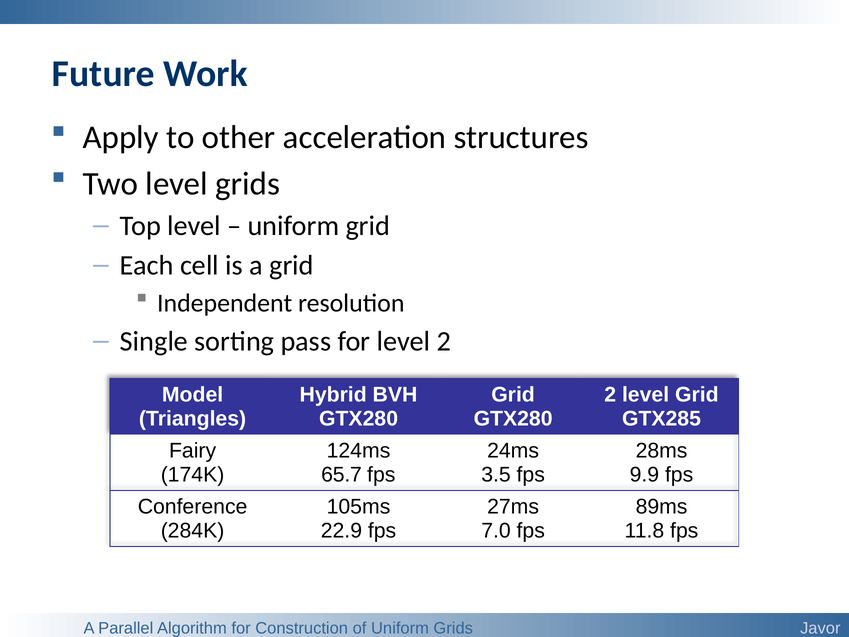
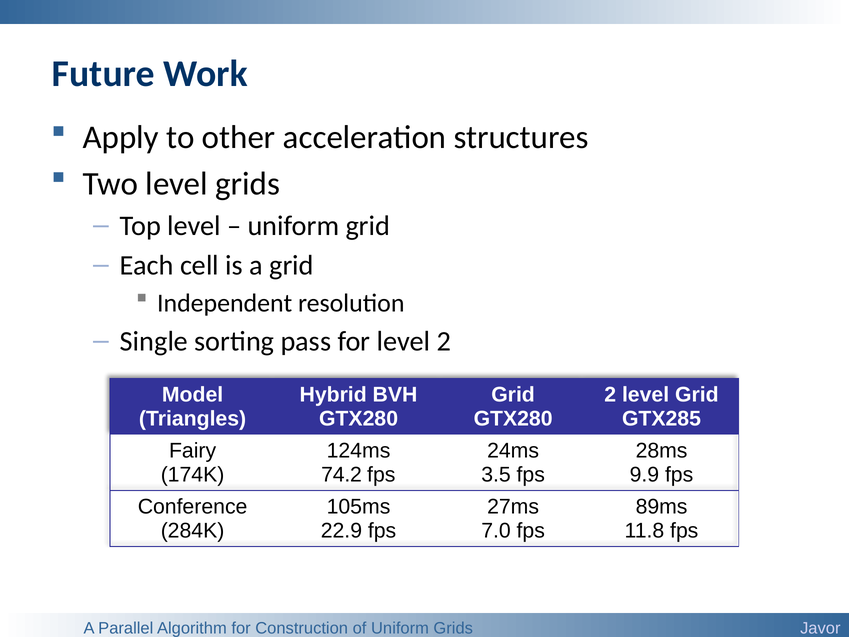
65.7: 65.7 -> 74.2 (342, 474)
